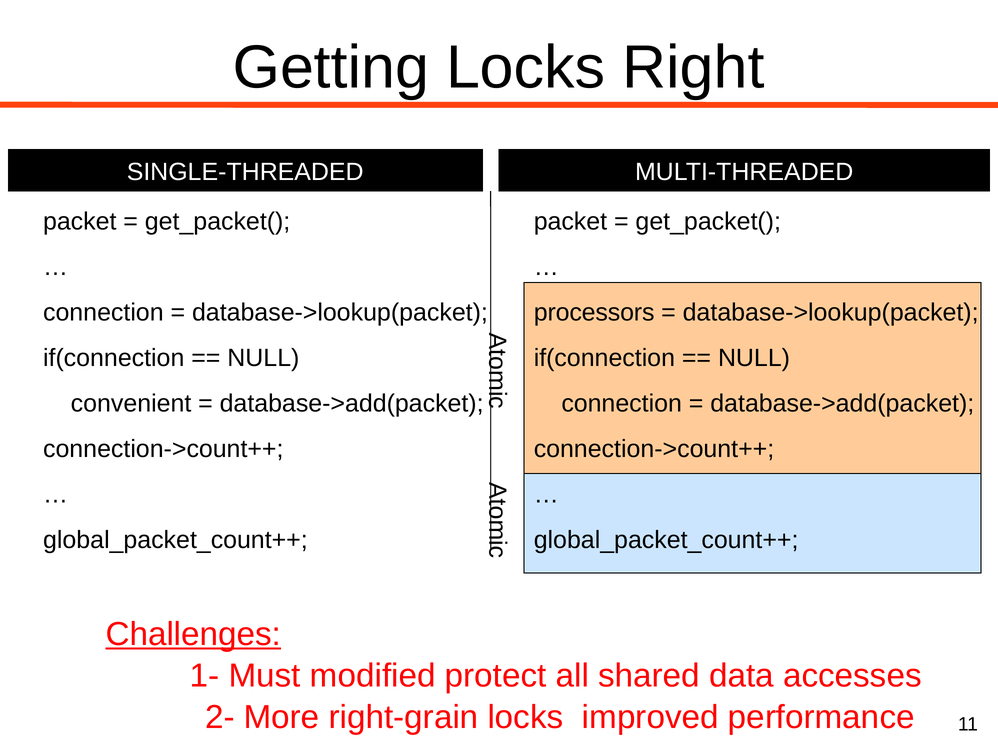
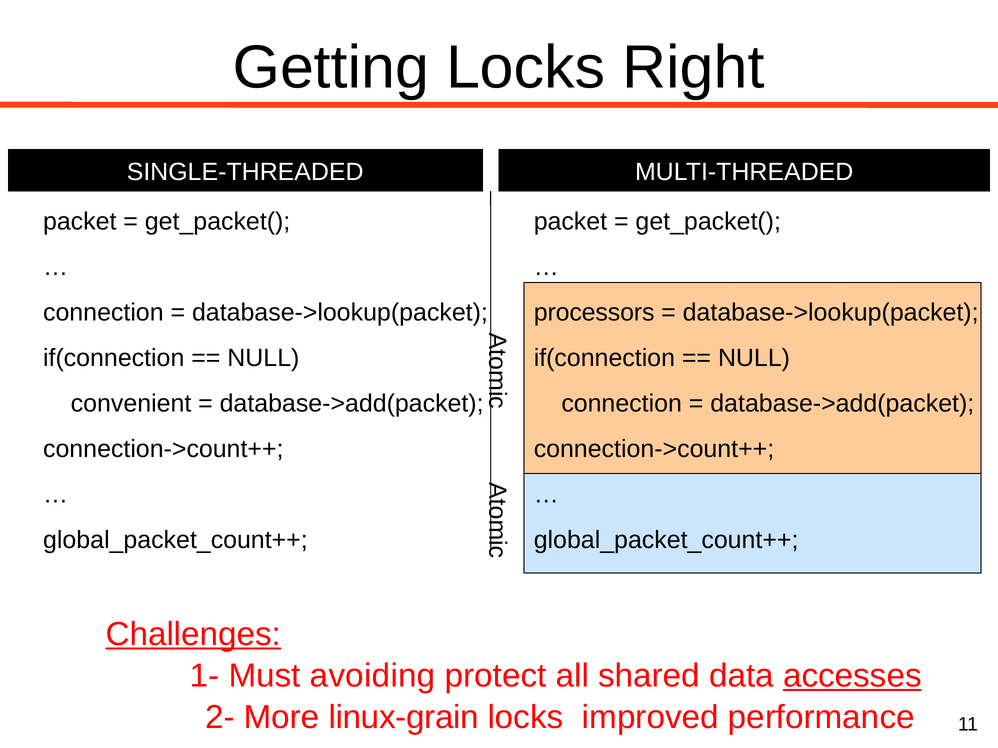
modified: modified -> avoiding (373, 676)
accesses underline: none -> present (852, 676)
right-grain: right-grain -> linux-grain (404, 718)
